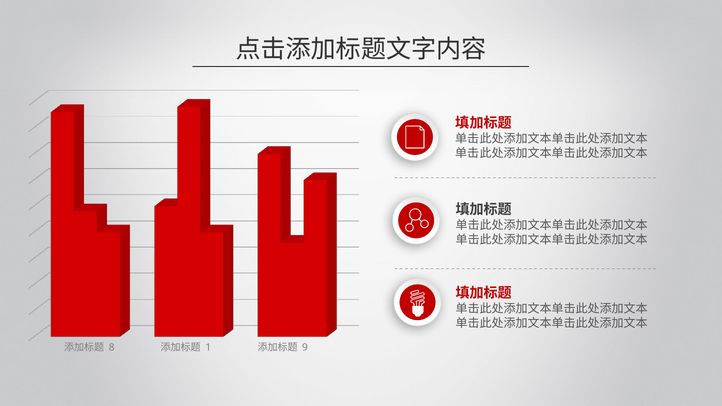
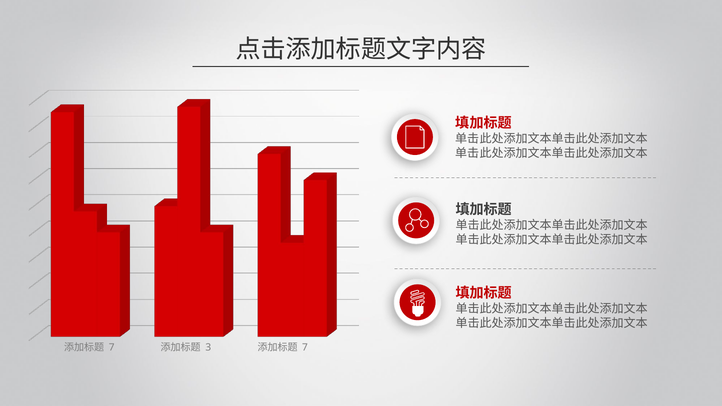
8: 8 -> 7 (112, 347)
1: 1 -> 3 (208, 347)
9: 9 -> 7 (305, 347)
